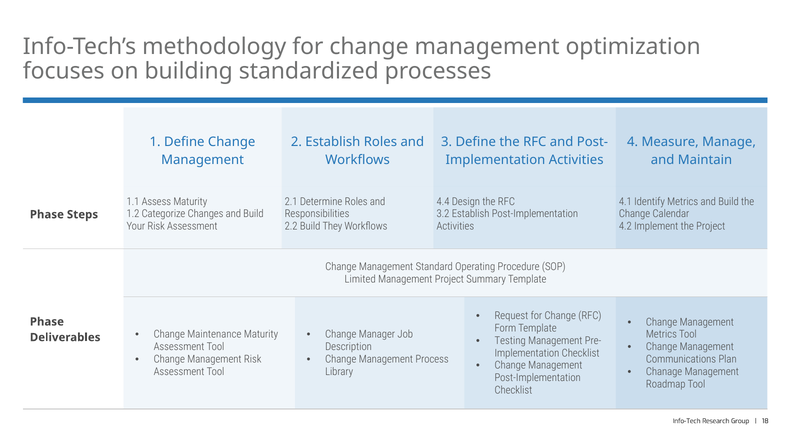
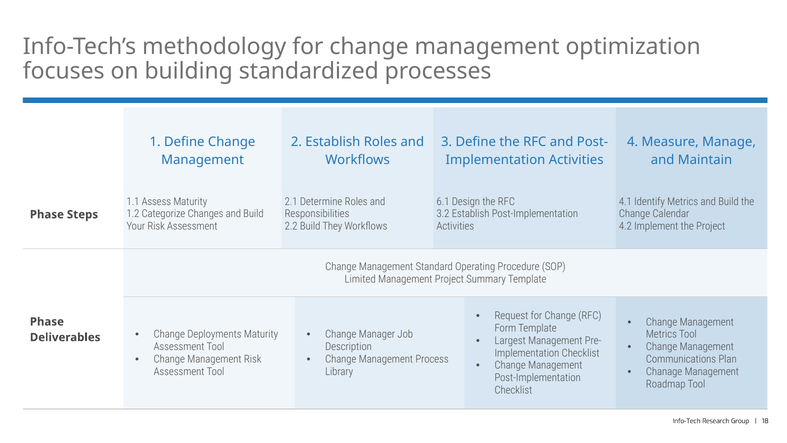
4.4: 4.4 -> 6.1 (443, 201)
Maintenance: Maintenance -> Deployments (214, 334)
Testing: Testing -> Largest (510, 340)
